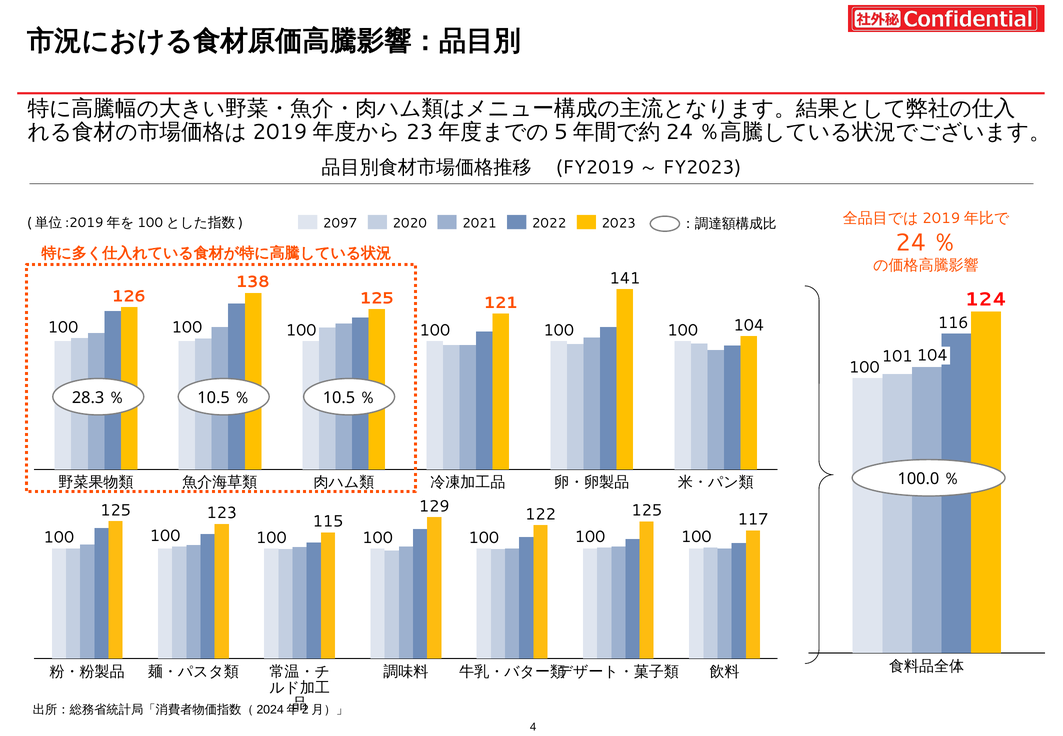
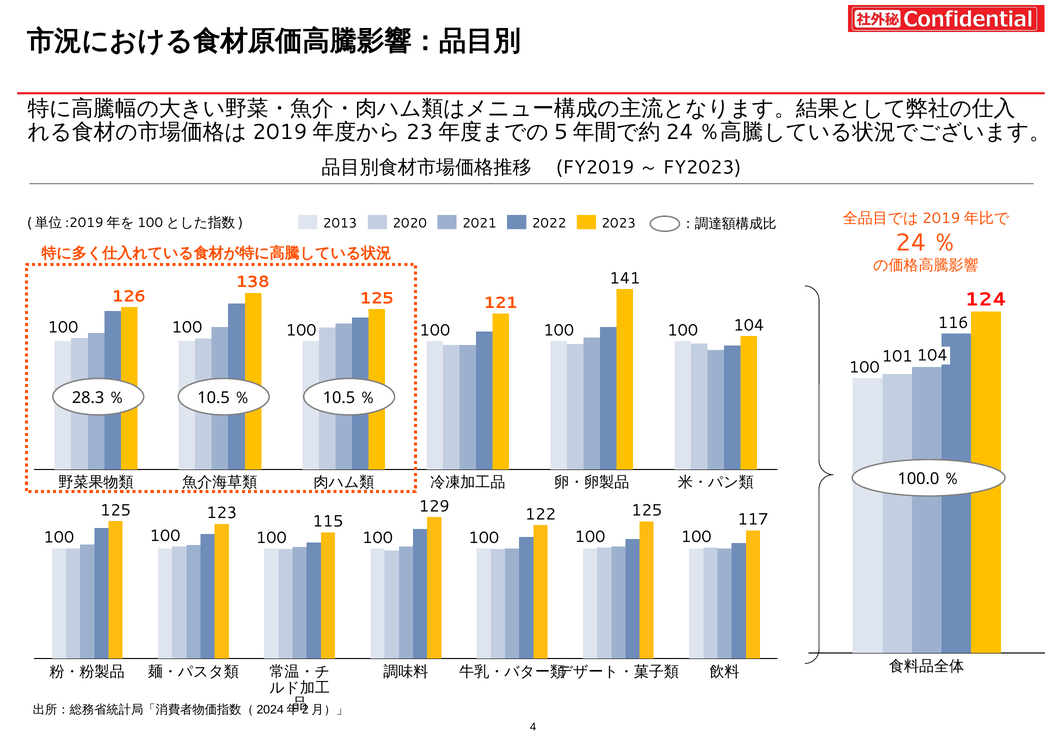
2097: 2097 -> 2013 (340, 223)
